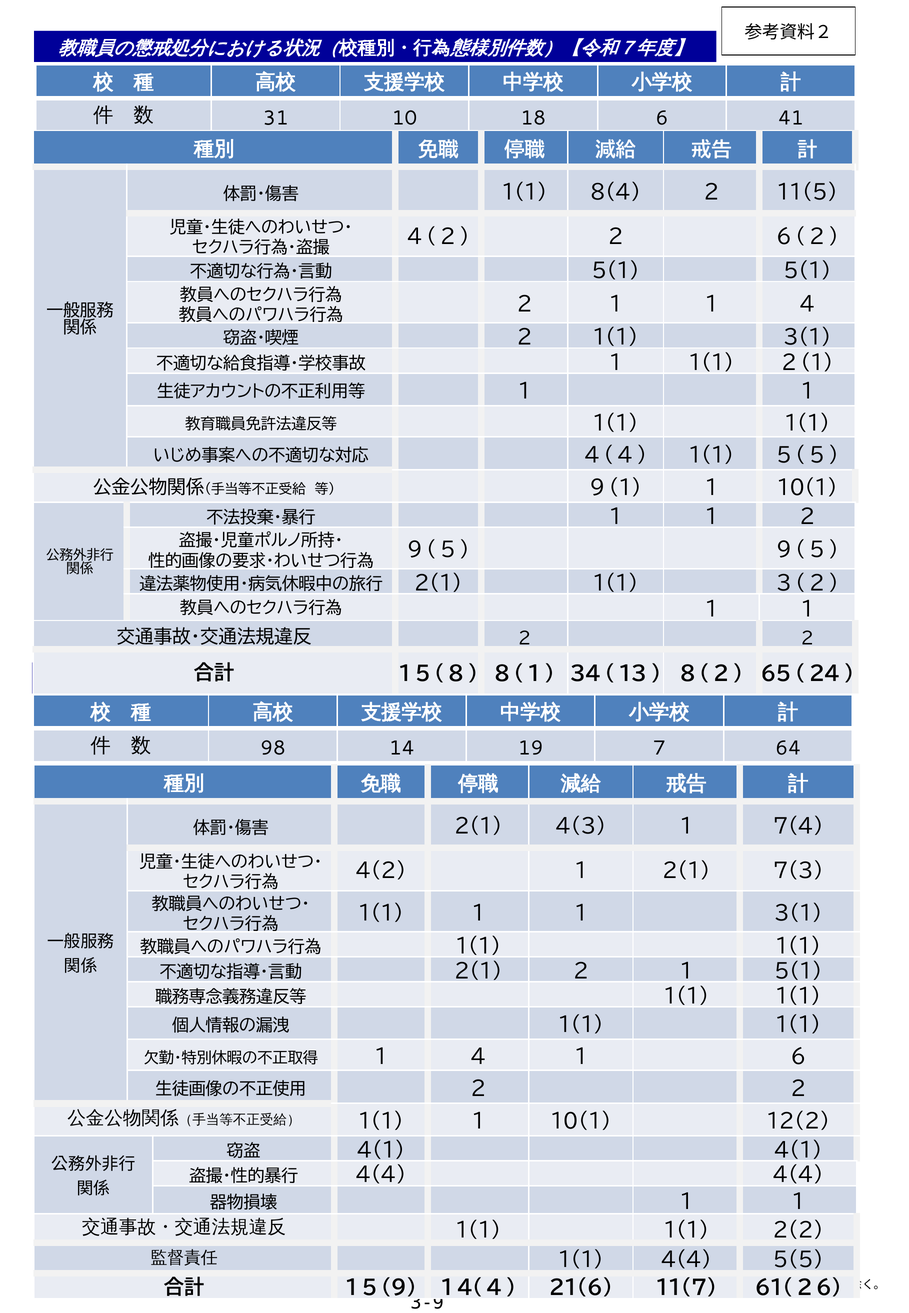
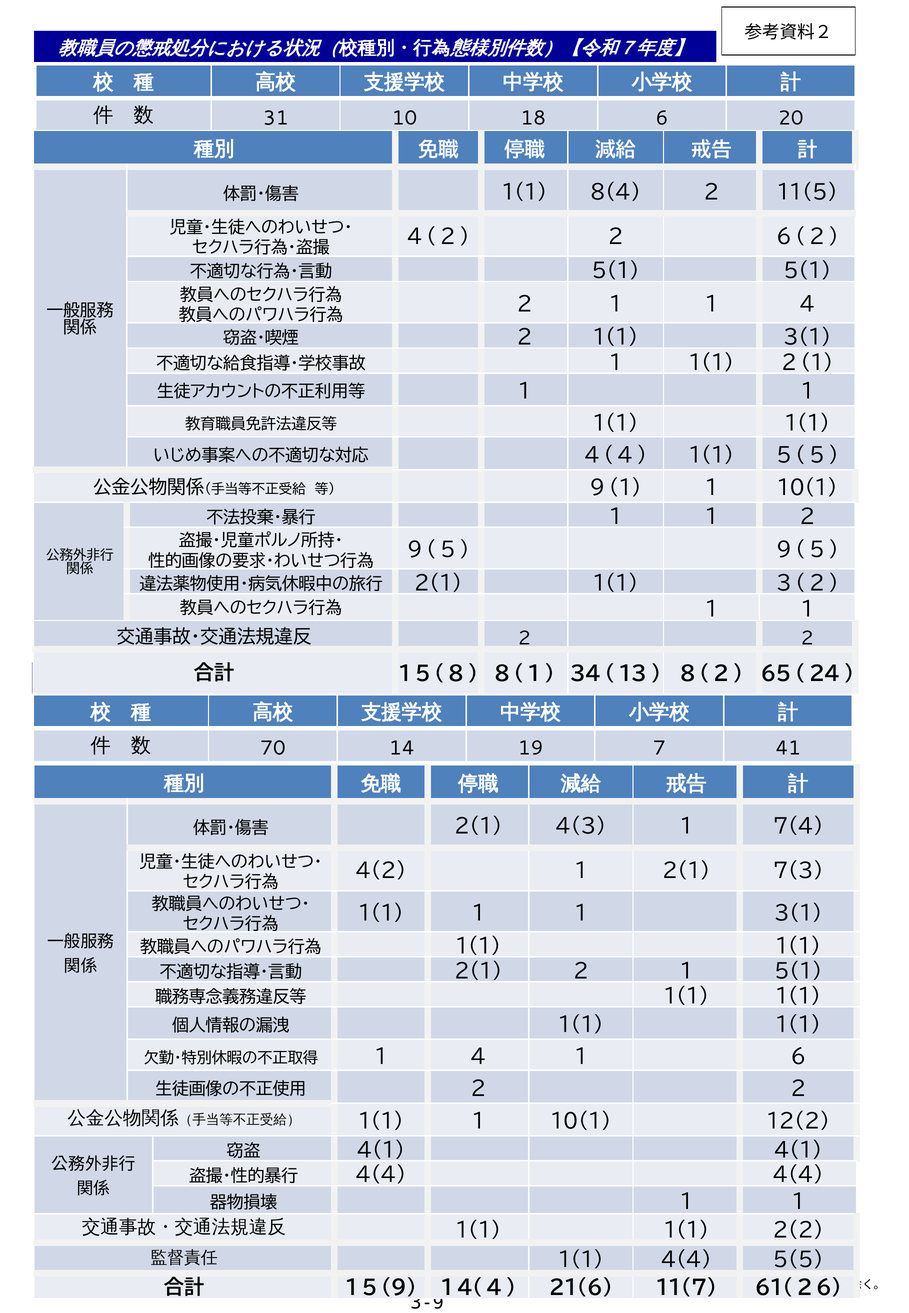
41: 41 -> 20 (791, 118)
98: 98 -> 70 (273, 748)
64: 64 -> 41 (788, 748)
